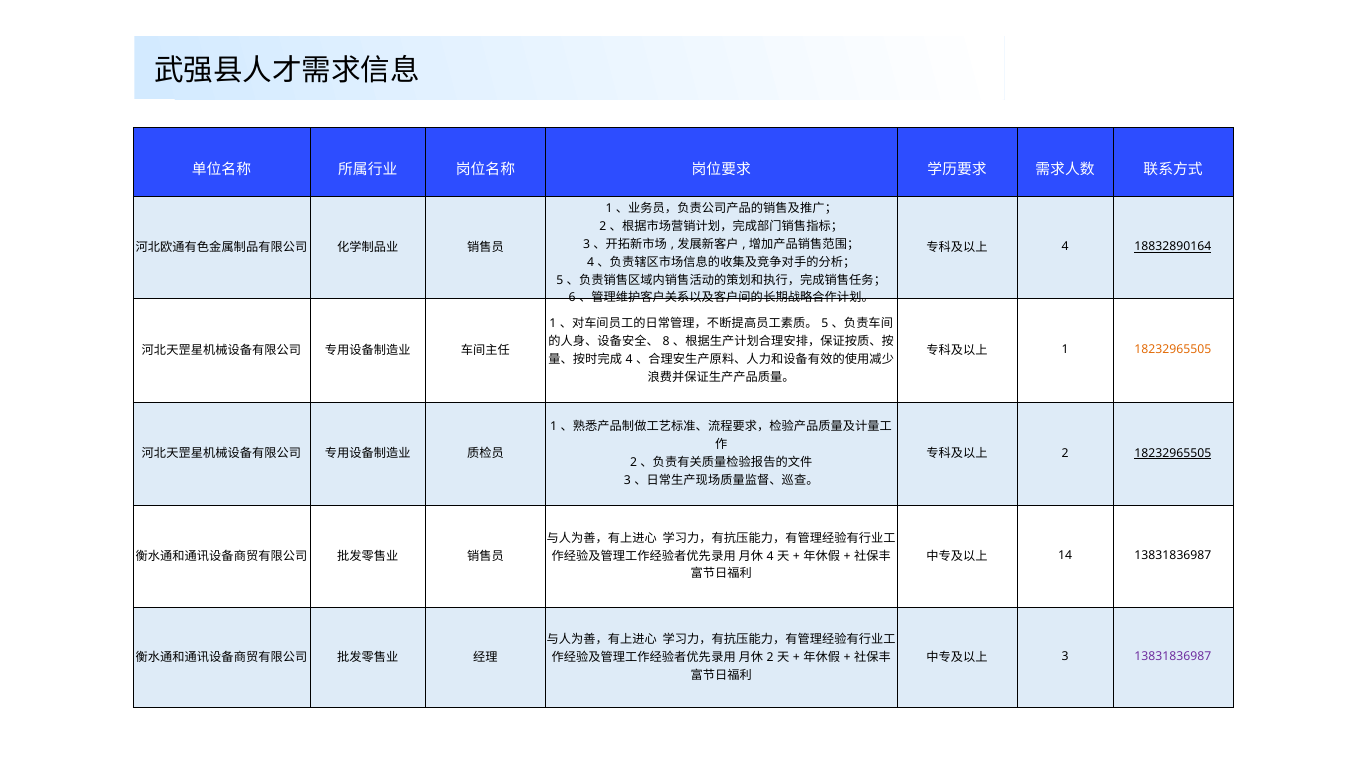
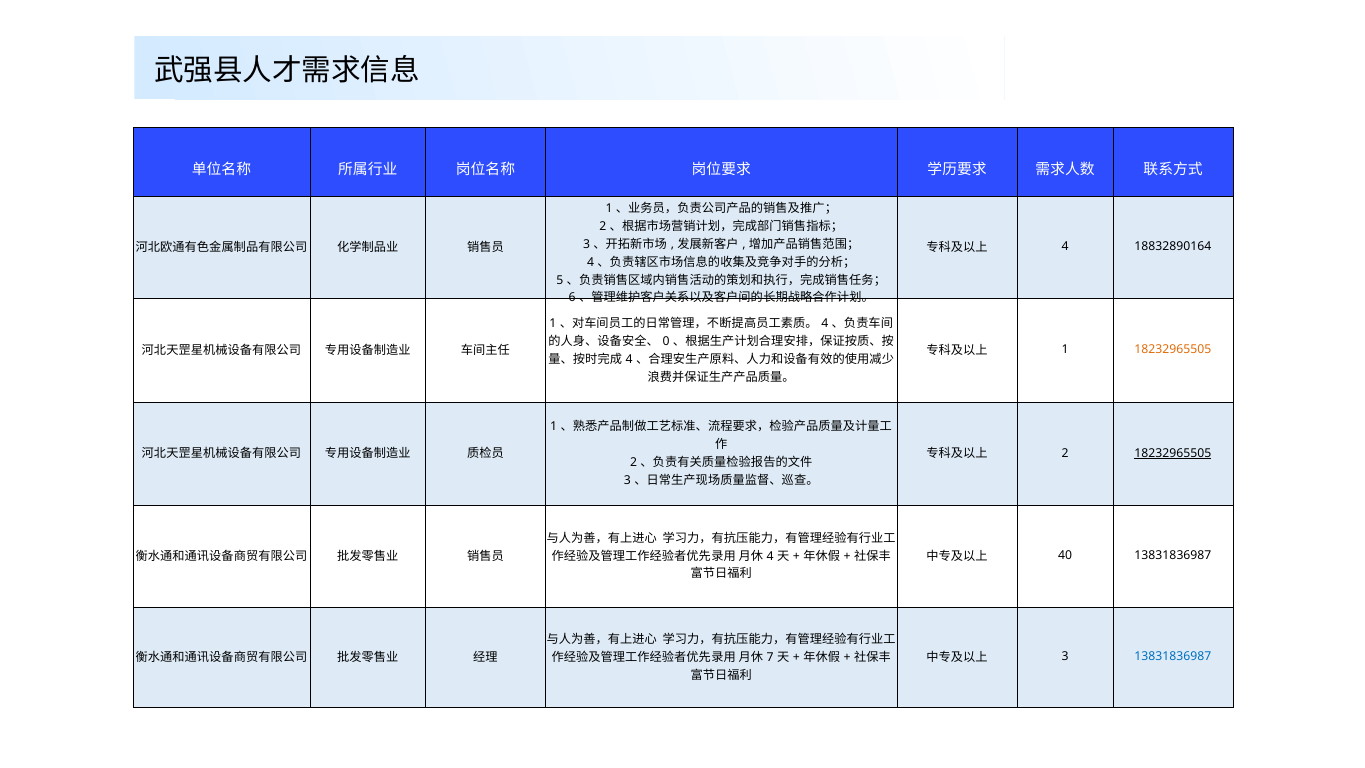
18832890164 underline: present -> none (1173, 247)
5: 5 -> 4 (825, 324)
8: 8 -> 0 (666, 341)
14: 14 -> 40 (1065, 555)
2: 2 -> 7 (770, 657)
13831836987 colour: purple -> blue (1173, 657)
